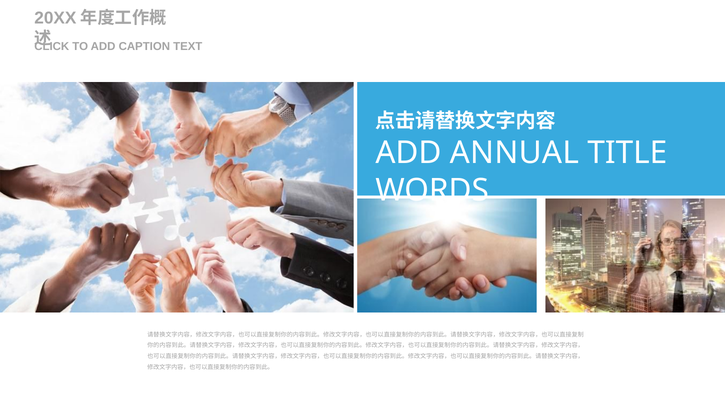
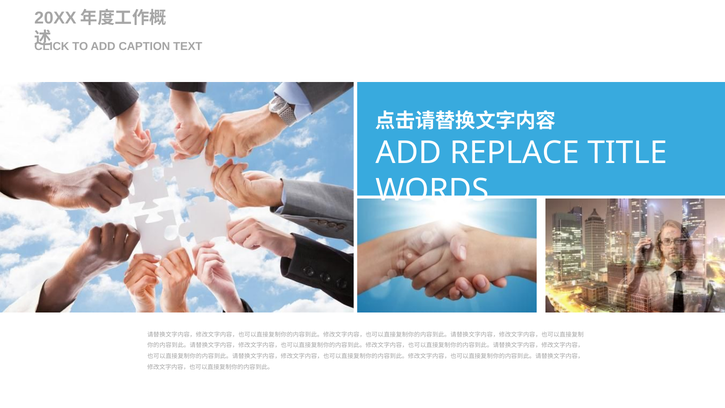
ANNUAL: ANNUAL -> REPLACE (515, 153)
